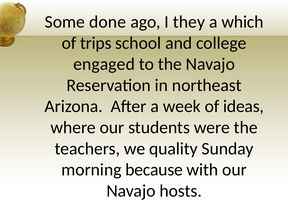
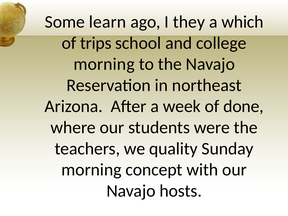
done: done -> learn (108, 22)
engaged: engaged -> morning (104, 64)
ideas: ideas -> done (244, 106)
because: because -> concept (154, 170)
